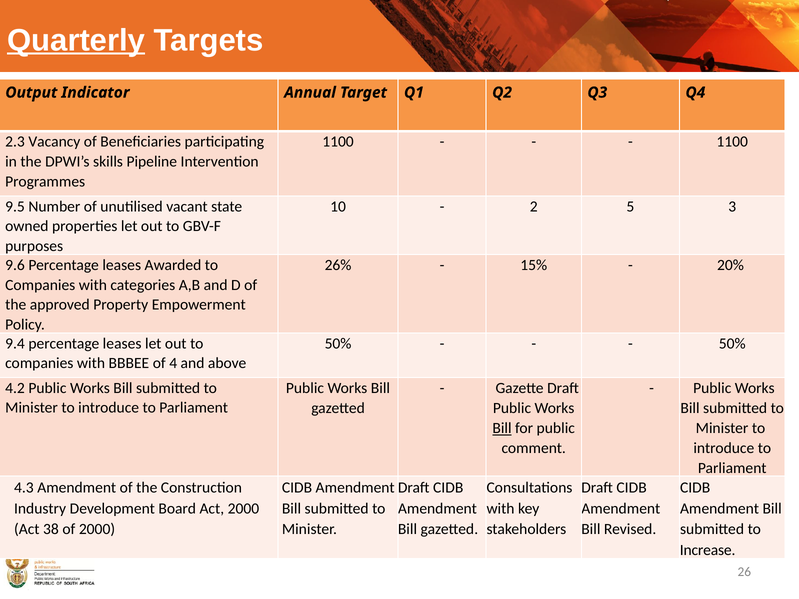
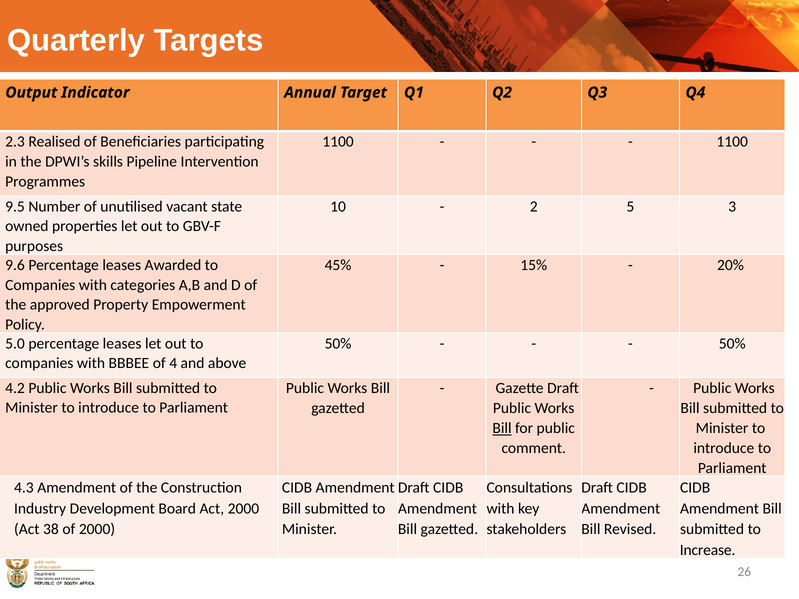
Quarterly underline: present -> none (76, 40)
Vacancy: Vacancy -> Realised (54, 142)
26%: 26% -> 45% (338, 265)
9.4: 9.4 -> 5.0 (15, 344)
